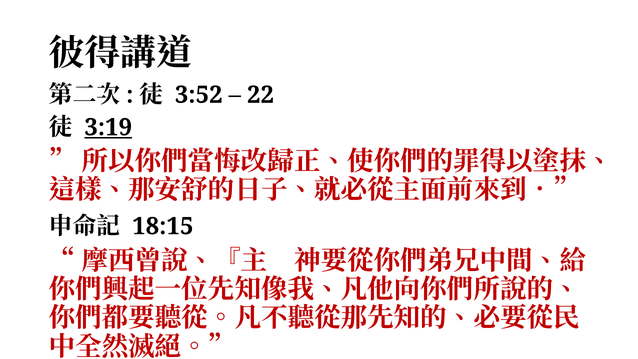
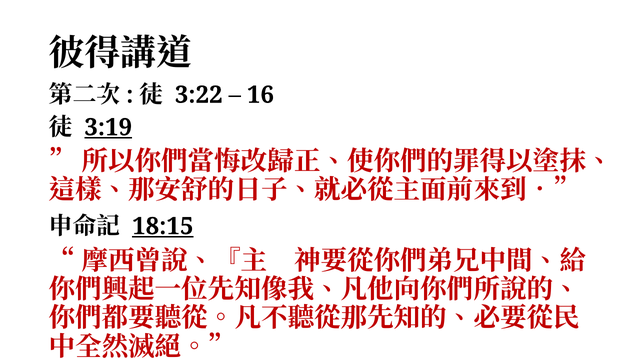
3:52: 3:52 -> 3:22 (199, 95)
22: 22 -> 16 (260, 95)
18:15 underline: none -> present (163, 226)
